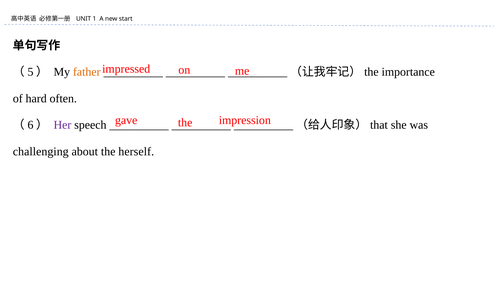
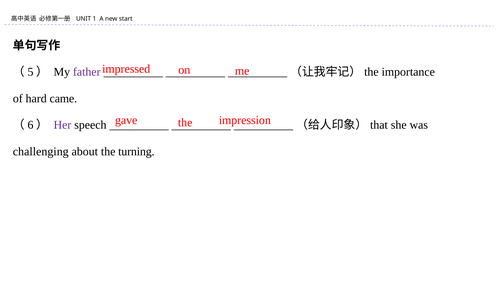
father colour: orange -> purple (87, 72)
often: often -> came (63, 98)
herself: herself -> turning (136, 152)
